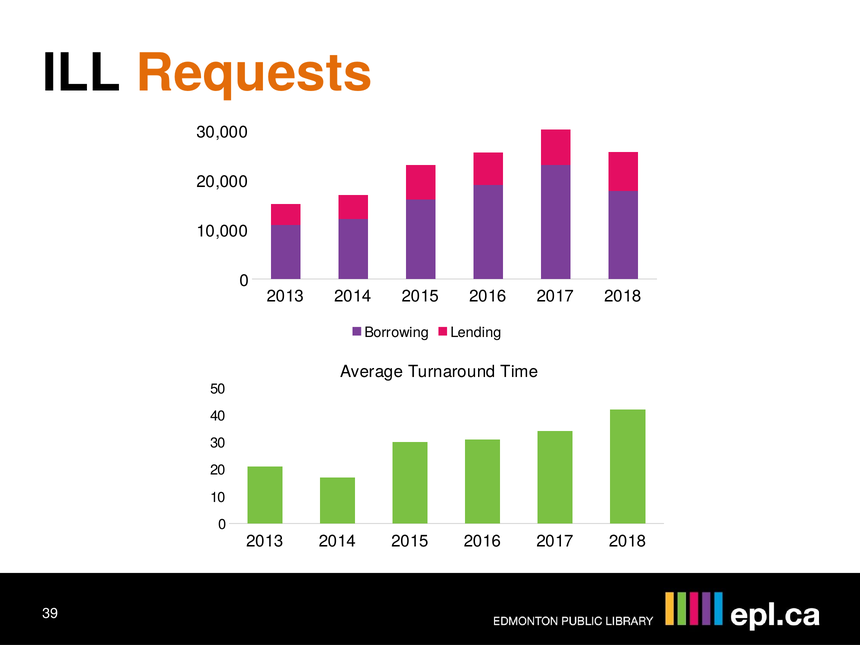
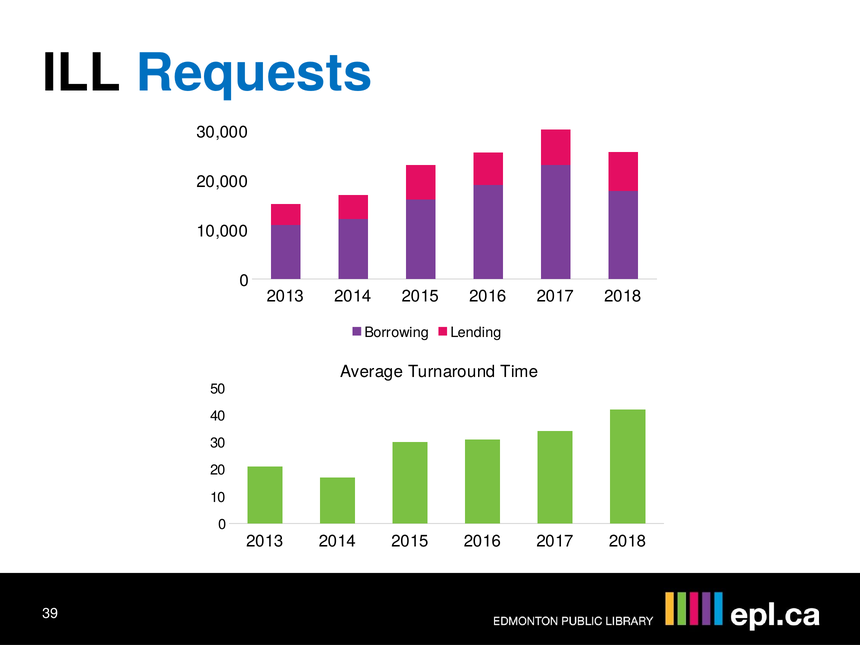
Requests colour: orange -> blue (254, 73)
